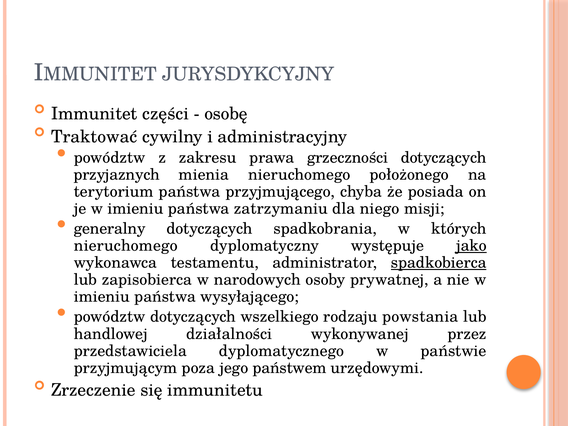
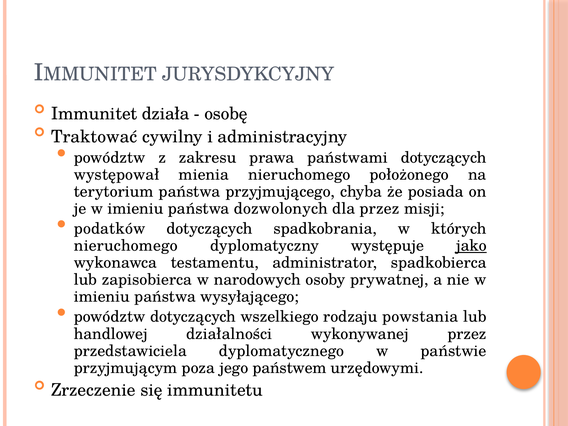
części: części -> działa (166, 114)
grzeczności: grzeczności -> państwami (347, 157)
przyjaznych: przyjaznych -> występował (117, 175)
zatrzymaniu: zatrzymaniu -> dozwolonych (281, 209)
dla niego: niego -> przez (380, 209)
generalny: generalny -> podatków (110, 229)
spadkobierca underline: present -> none (439, 263)
